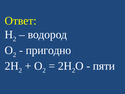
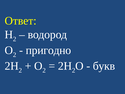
пяти: пяти -> букв (104, 66)
